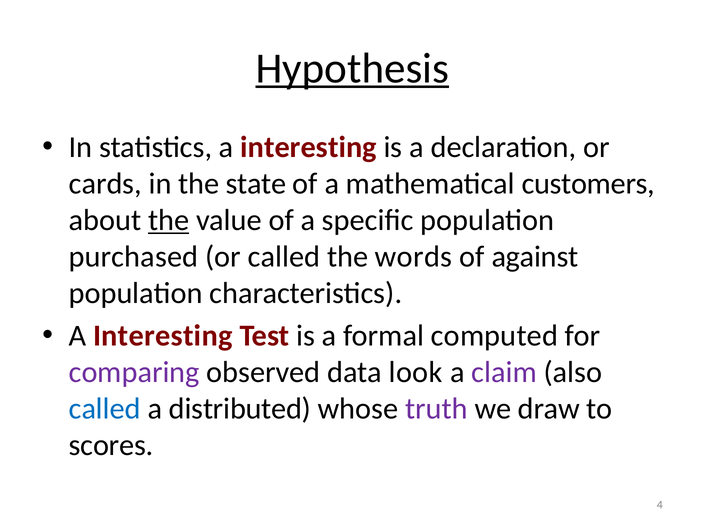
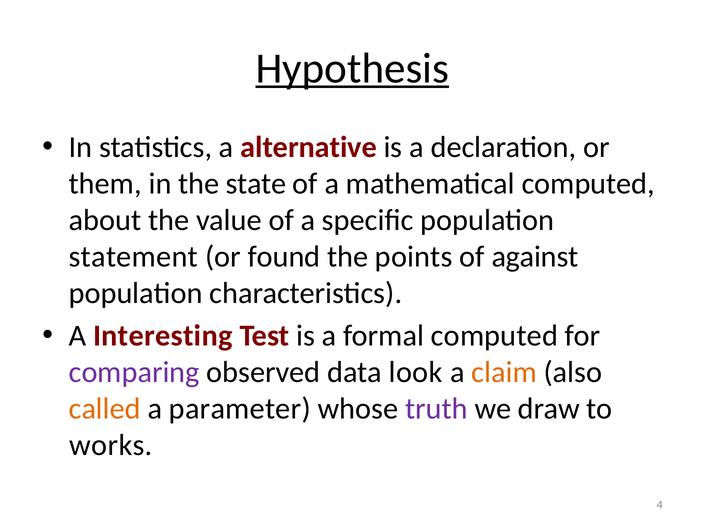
statistics a interesting: interesting -> alternative (309, 147)
cards: cards -> them (105, 184)
mathematical customers: customers -> computed (588, 184)
the underline: present -> none (169, 220)
purchased: purchased -> statement (133, 257)
or called: called -> found (284, 257)
words: words -> points (414, 257)
claim colour: purple -> orange (504, 372)
called colour: blue -> orange (105, 409)
distributed: distributed -> parameter (240, 409)
scores: scores -> works (111, 445)
